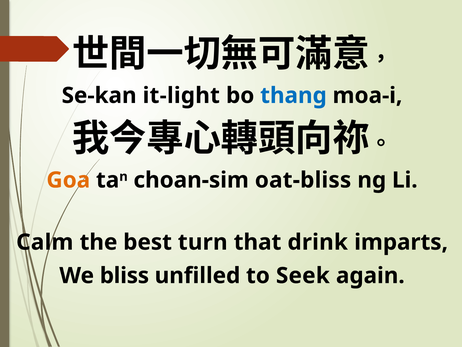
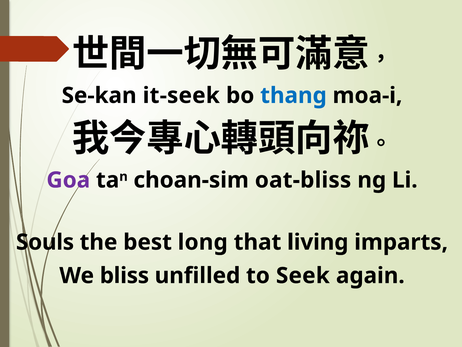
it-light: it-light -> it-seek (181, 95)
Goa colour: orange -> purple (68, 180)
Calm: Calm -> Souls (45, 242)
turn: turn -> long (203, 242)
drink: drink -> living (318, 242)
